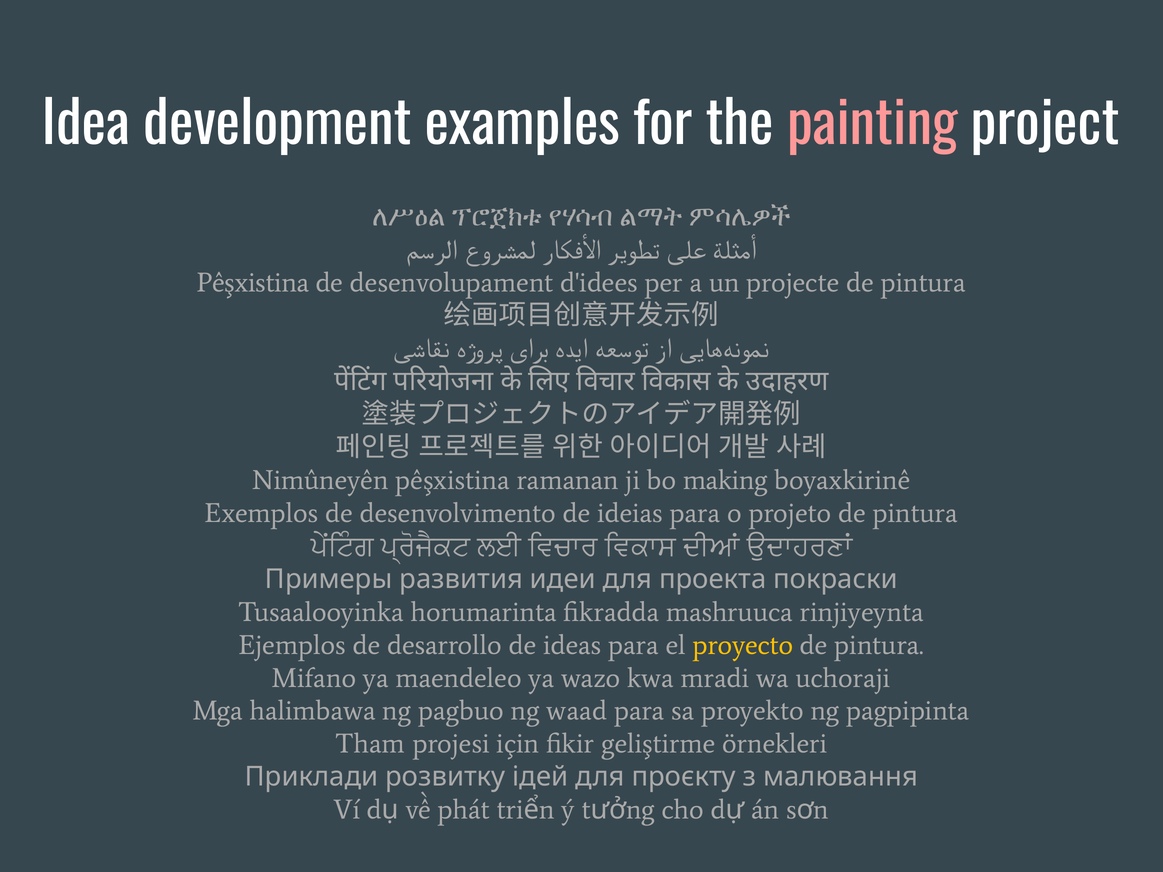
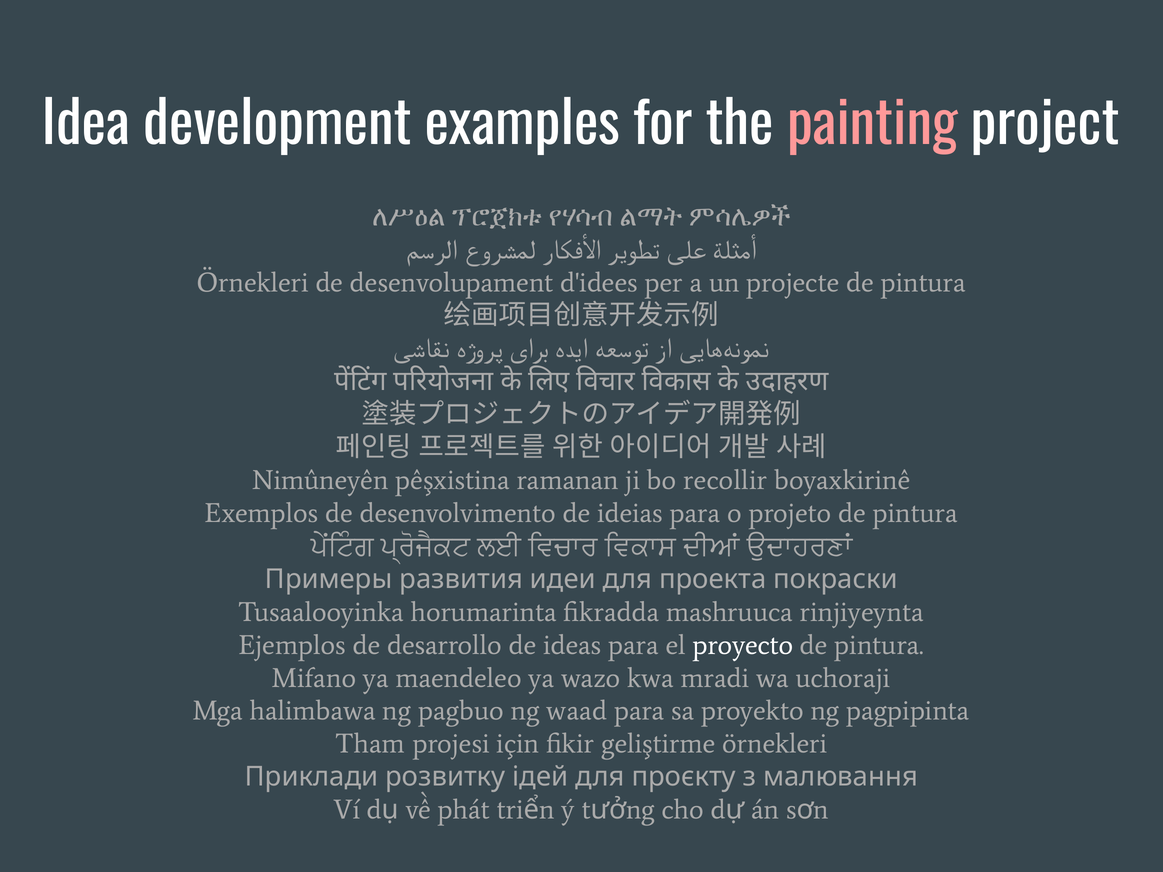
Pêşxistina: Pêşxistina -> Örnekleri (253, 283)
making: making -> recollir (725, 480)
proyecto colour: yellow -> white (743, 645)
